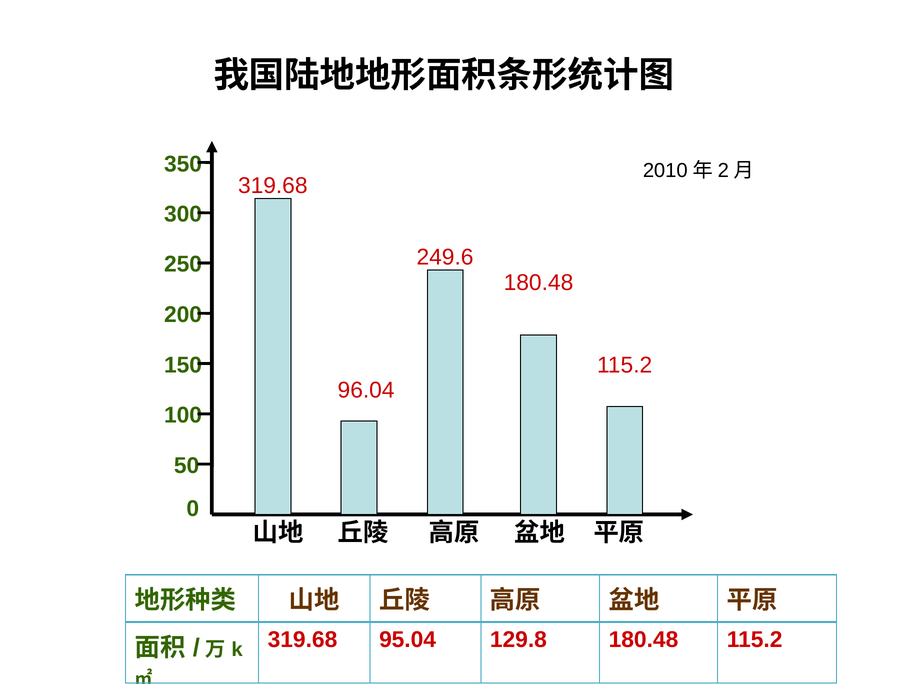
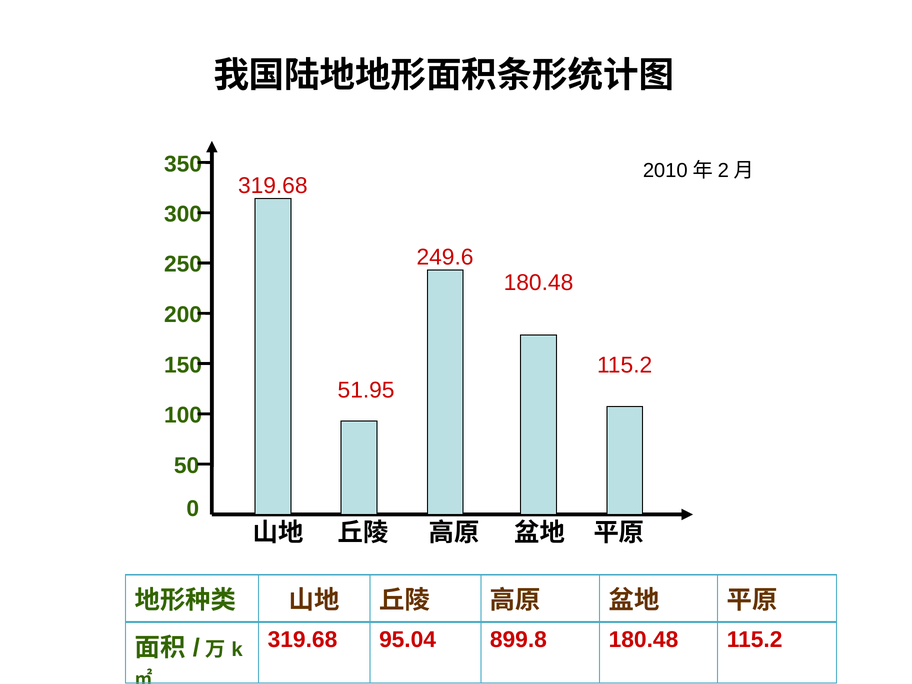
96.04: 96.04 -> 51.95 (366, 390)
129.8: 129.8 -> 899.8 (518, 640)
